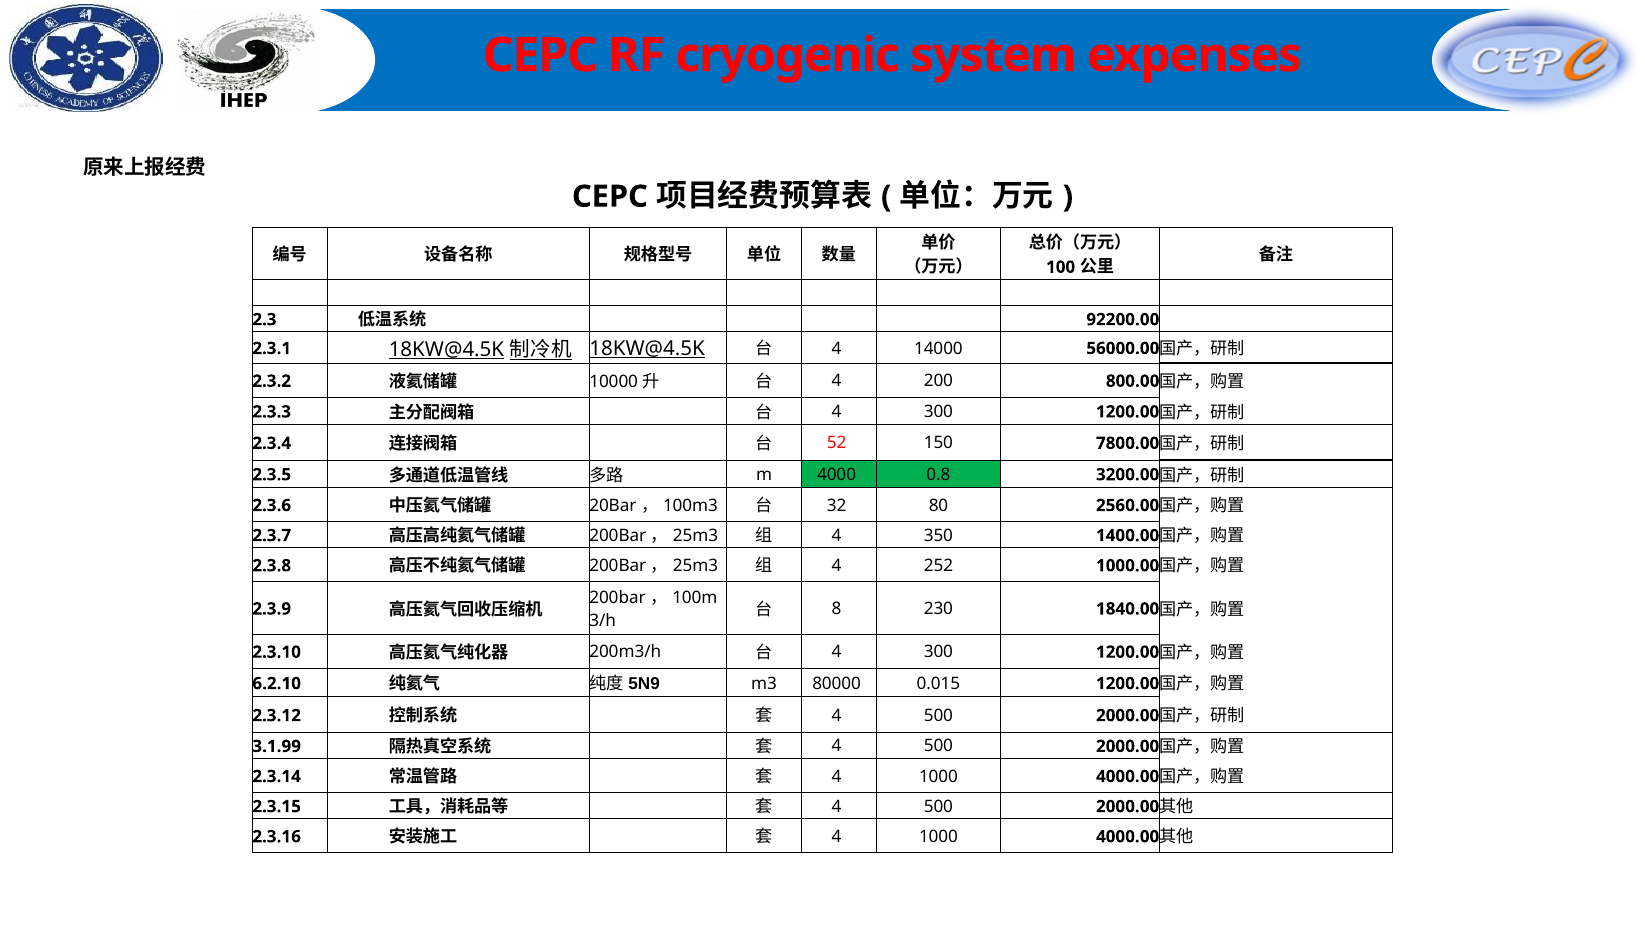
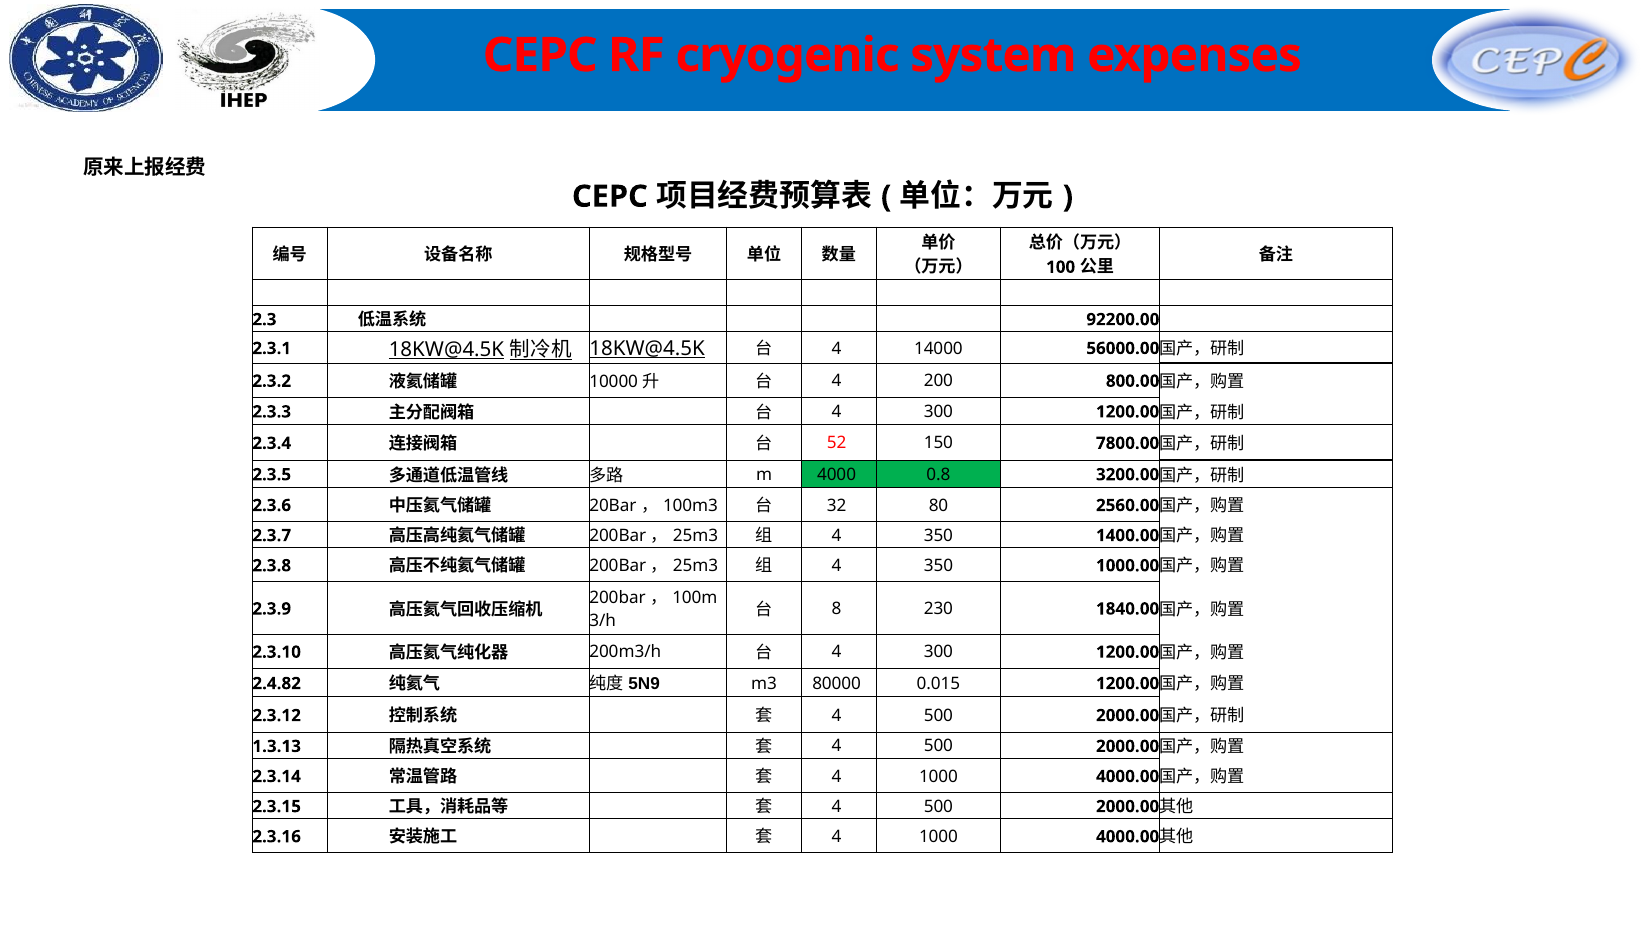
252: 252 -> 350 (938, 566)
6.2.10: 6.2.10 -> 2.4.82 (277, 684)
3.1.99: 3.1.99 -> 1.3.13 (277, 747)
